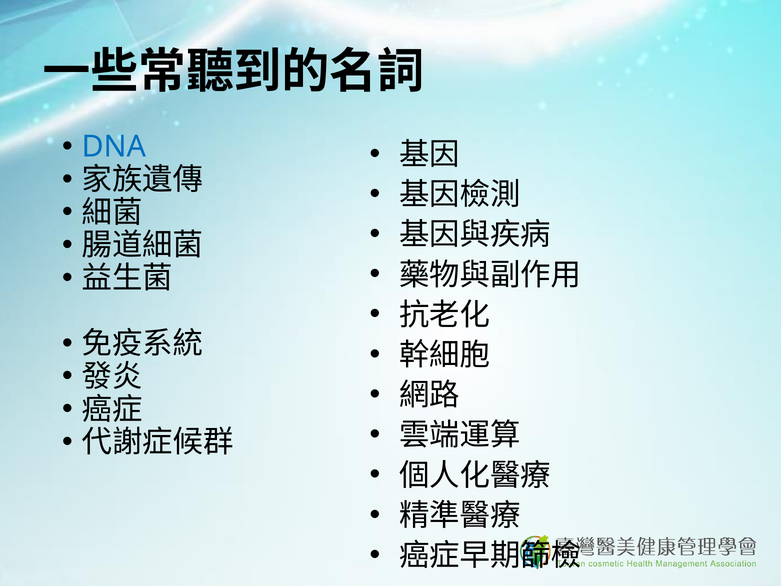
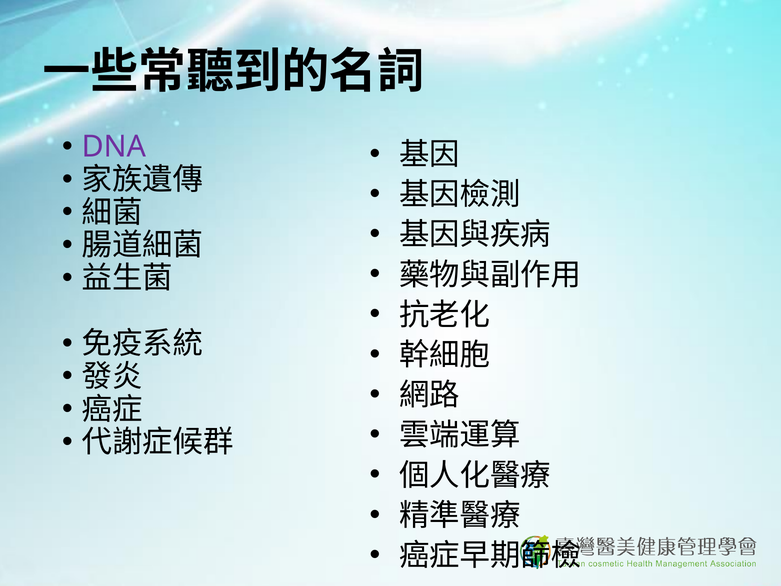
DNA colour: blue -> purple (114, 147)
